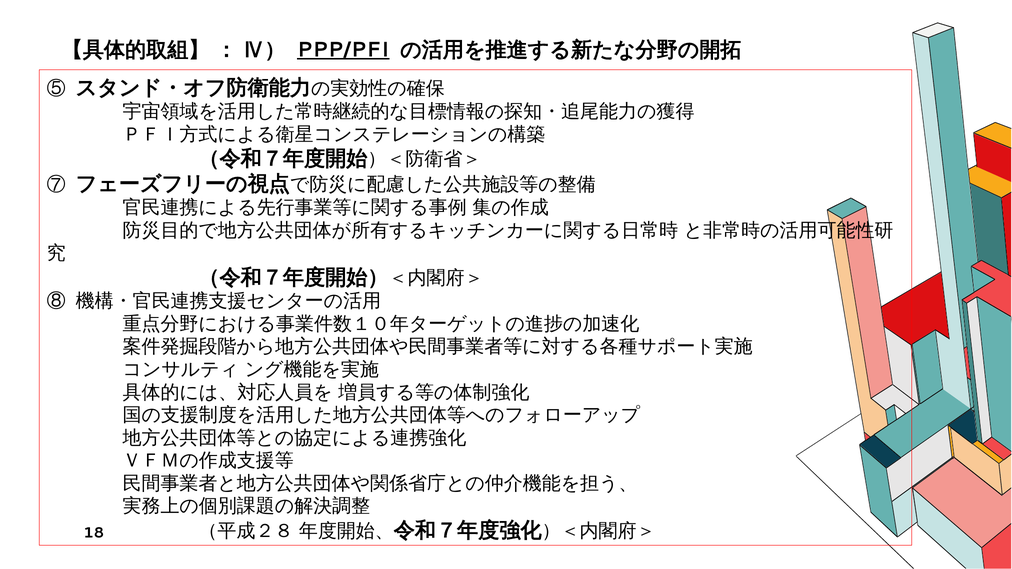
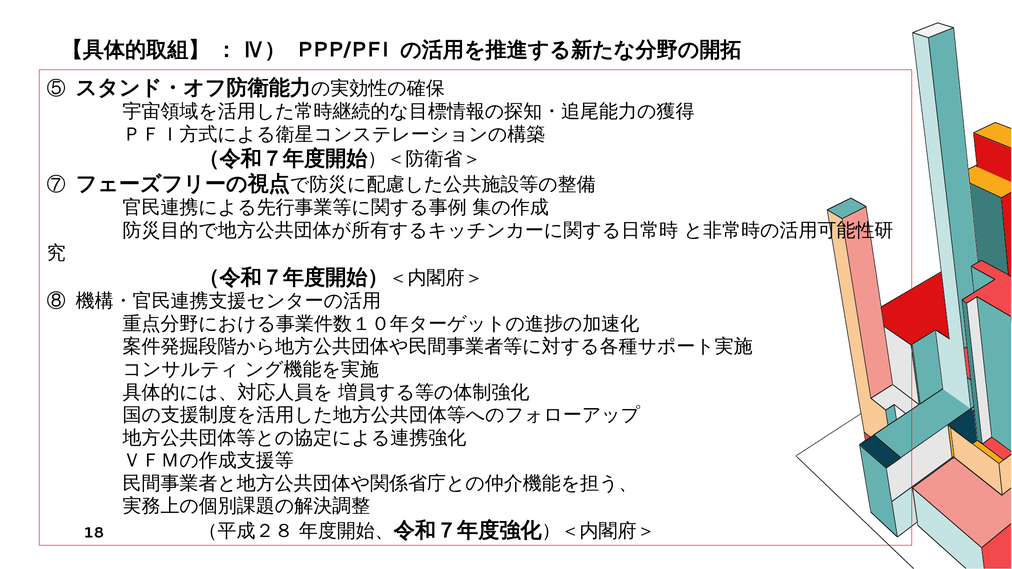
PPP/PFI underline: present -> none (343, 50)
